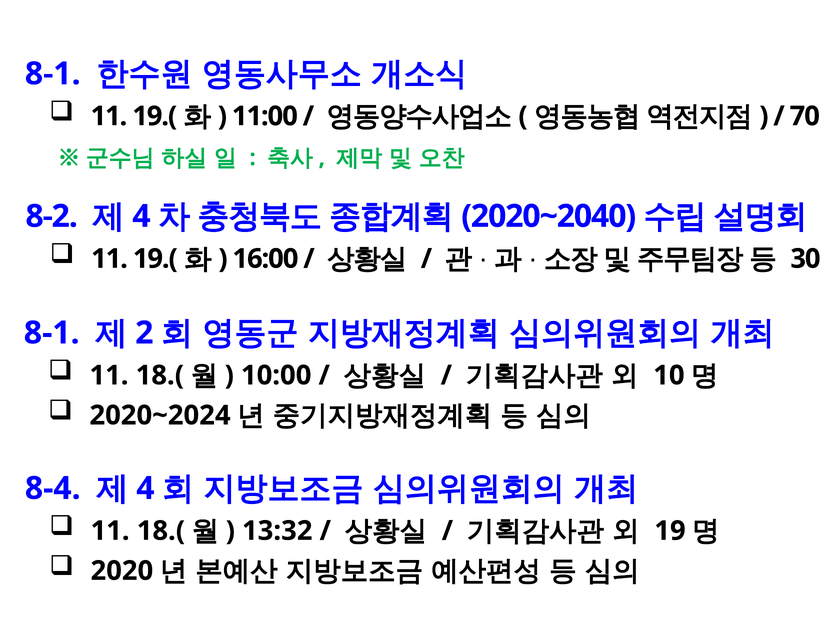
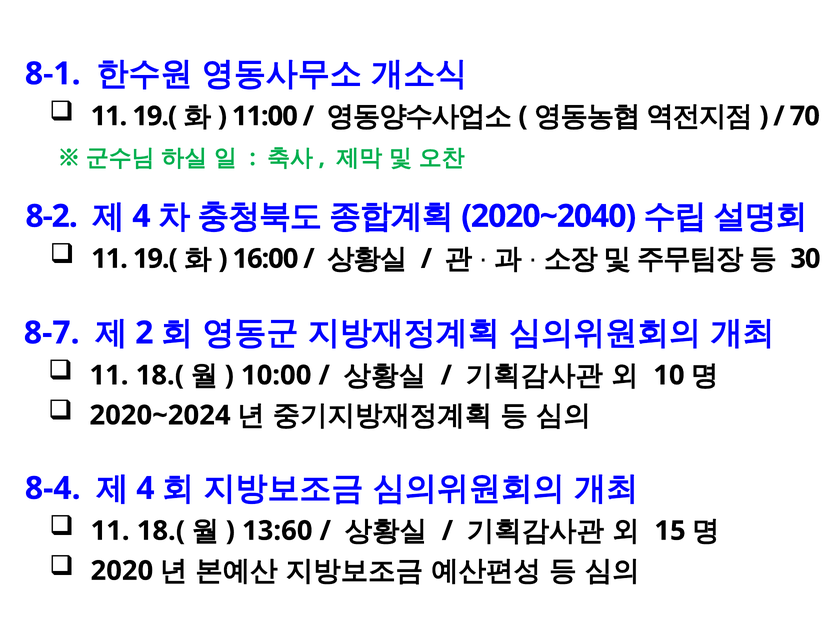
8-1: 8-1 -> 8-7 (52, 333)
13:32: 13:32 -> 13:60 (277, 531)
19: 19 -> 15 (670, 531)
